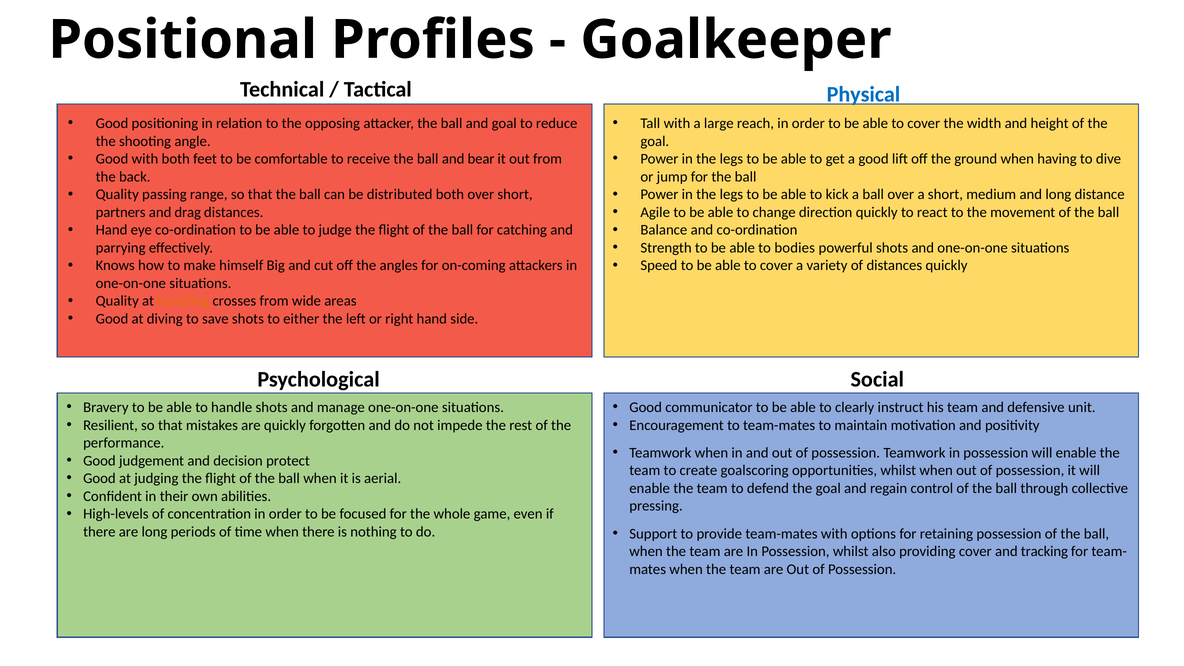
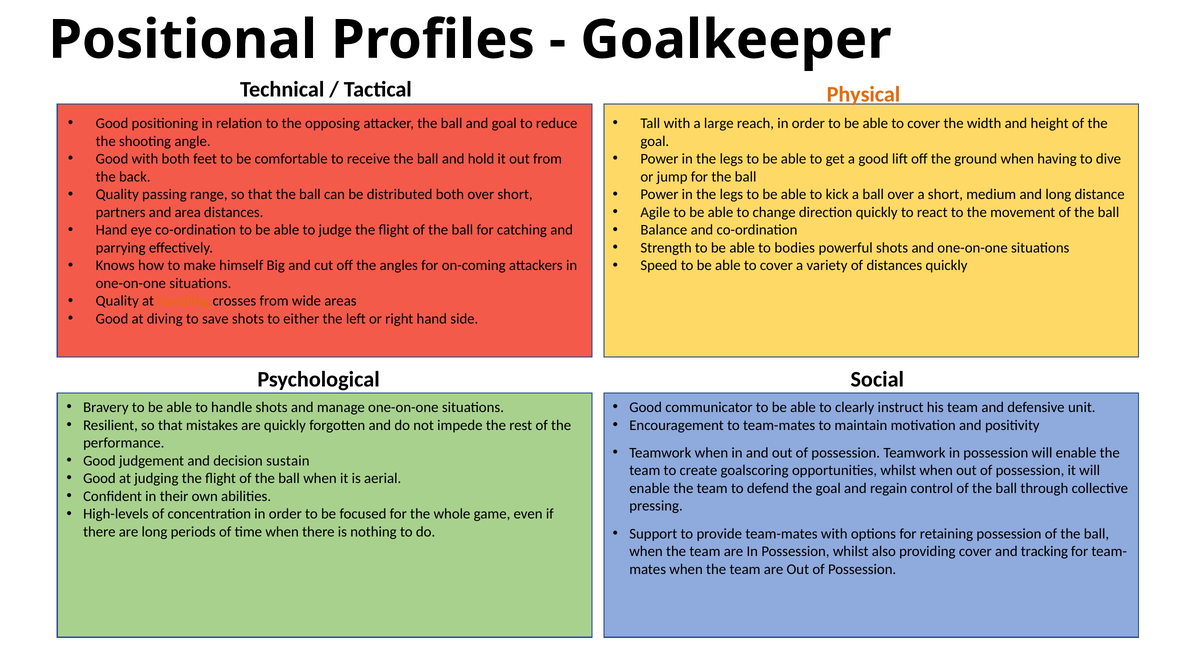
Physical colour: blue -> orange (863, 94)
bear: bear -> hold (481, 159)
drag: drag -> area (188, 212)
protect: protect -> sustain (288, 461)
